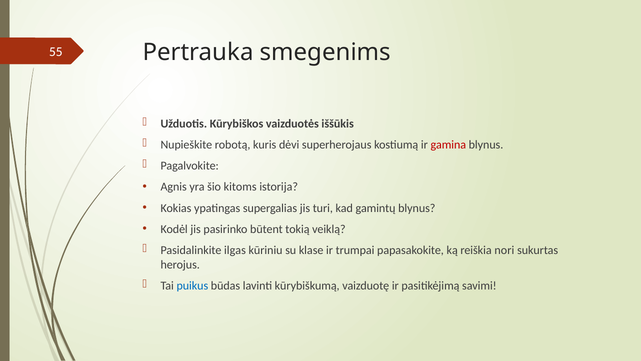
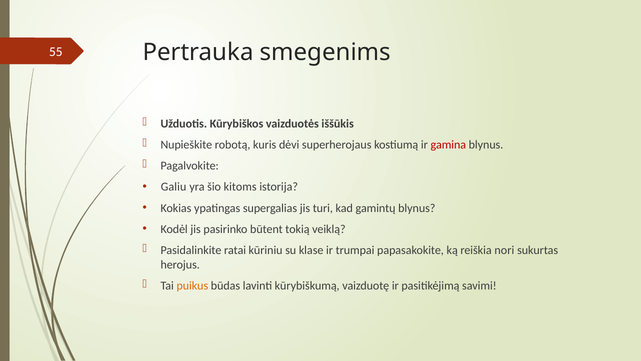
Agnis: Agnis -> Galiu (174, 187)
ilgas: ilgas -> ratai (235, 250)
puikus colour: blue -> orange (192, 286)
